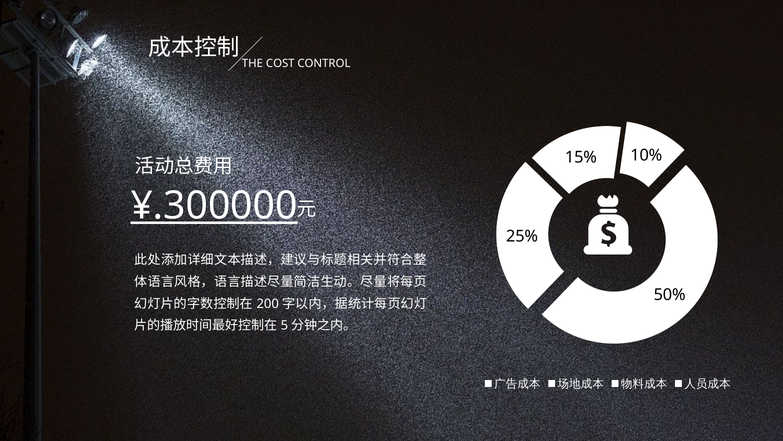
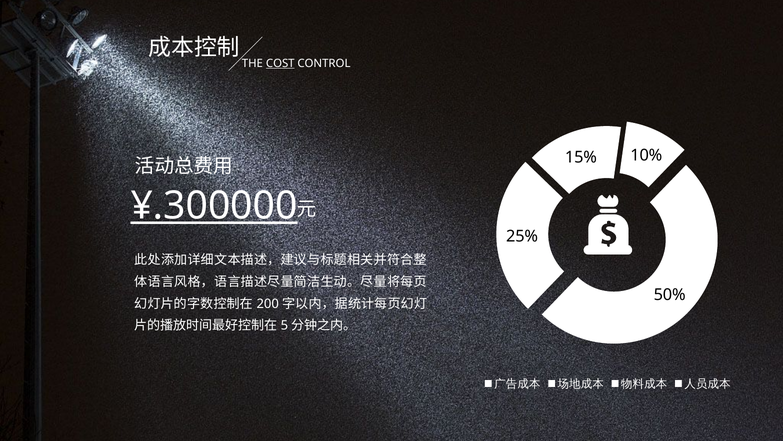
COST underline: none -> present (280, 63)
